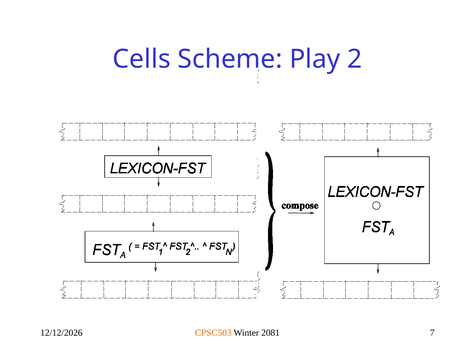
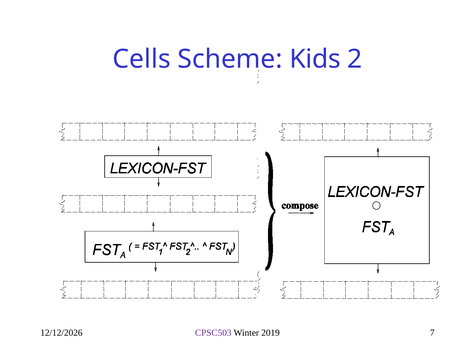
Play: Play -> Kids (315, 59)
CPSC503 colour: orange -> purple (213, 333)
2081: 2081 -> 2019 (271, 333)
